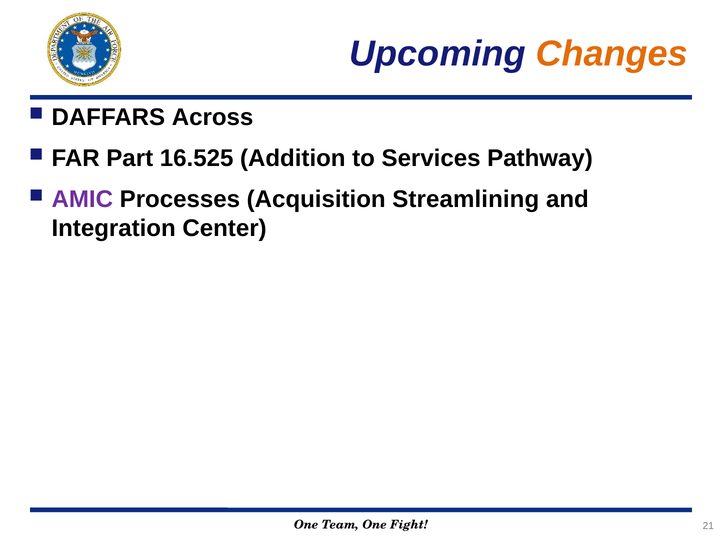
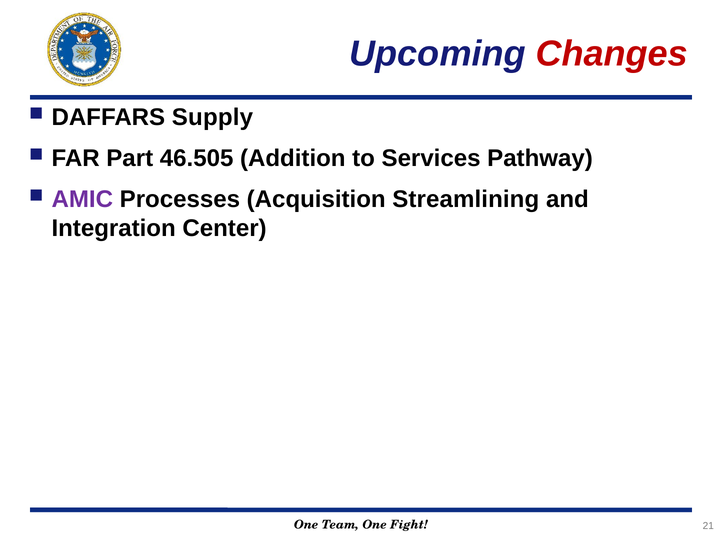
Changes colour: orange -> red (612, 54)
Across: Across -> Supply (212, 117)
16.525: 16.525 -> 46.505 (197, 158)
